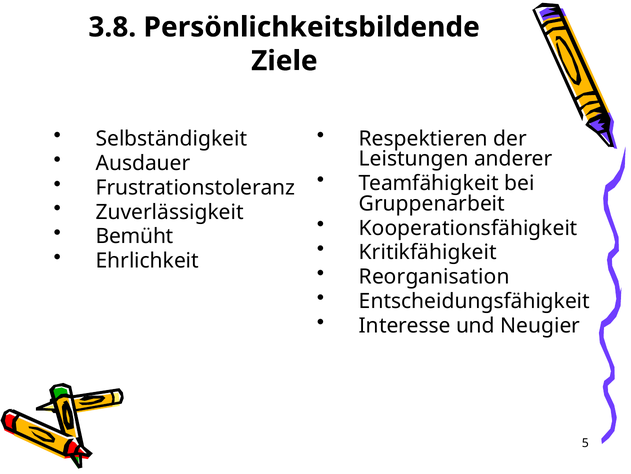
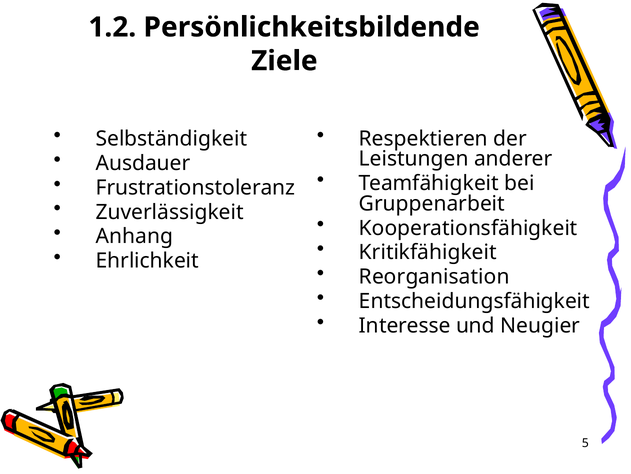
3.8: 3.8 -> 1.2 (112, 27)
Bemüht: Bemüht -> Anhang (135, 236)
